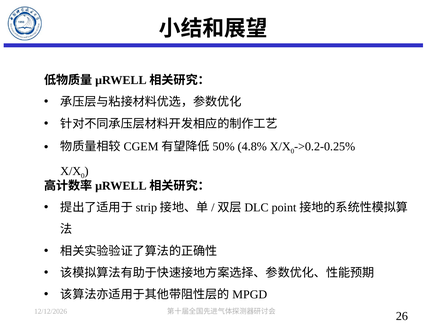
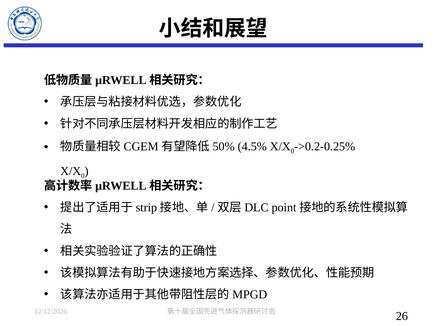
4.8%: 4.8% -> 4.5% (252, 146)
